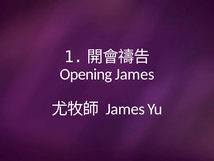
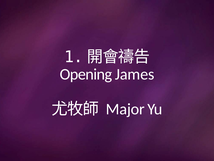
James: James -> Major (125, 109)
